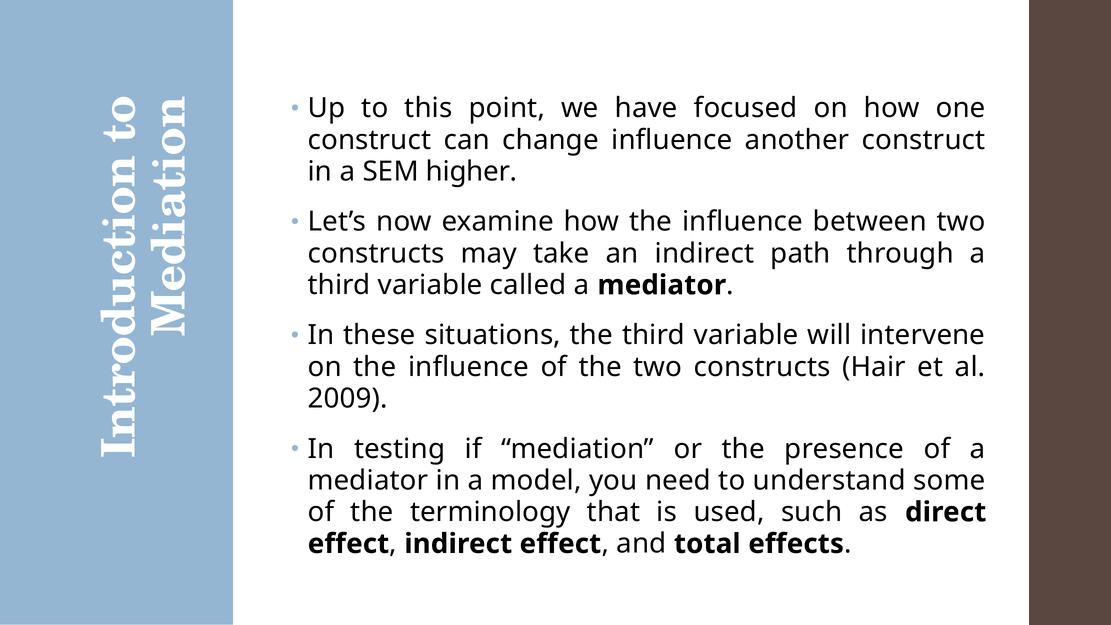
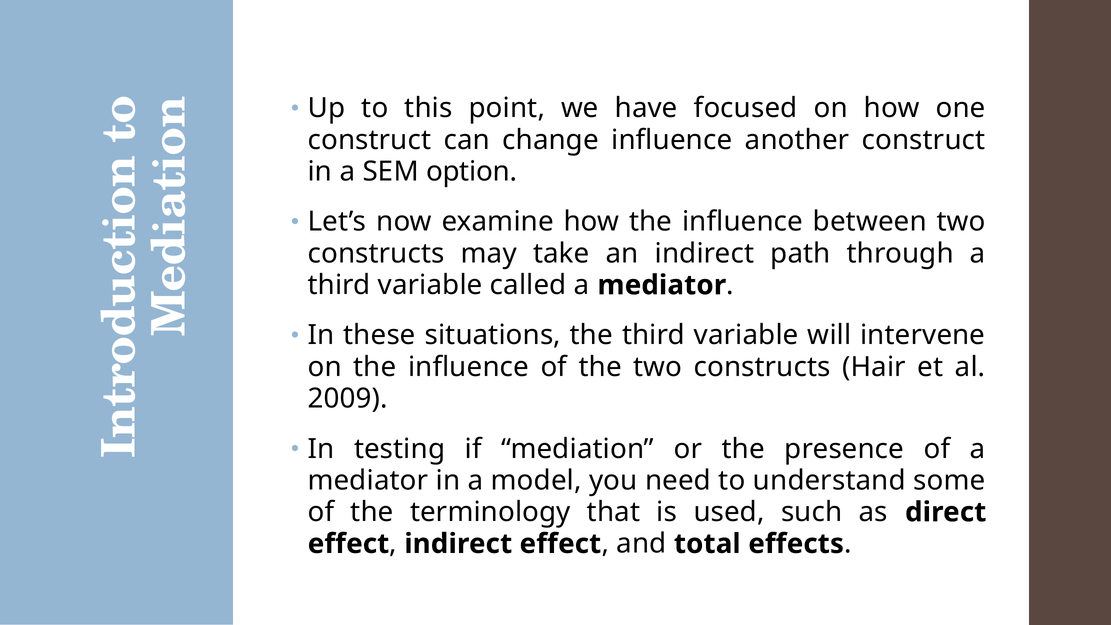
higher: higher -> option (472, 172)
